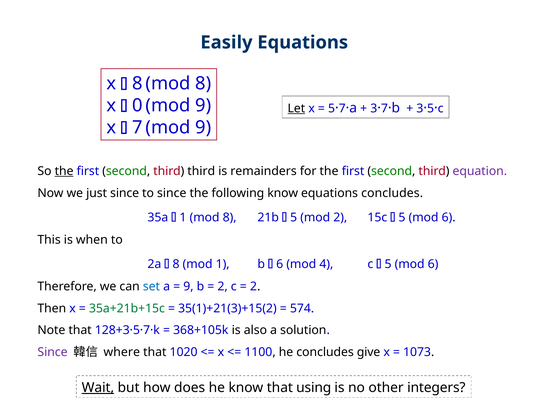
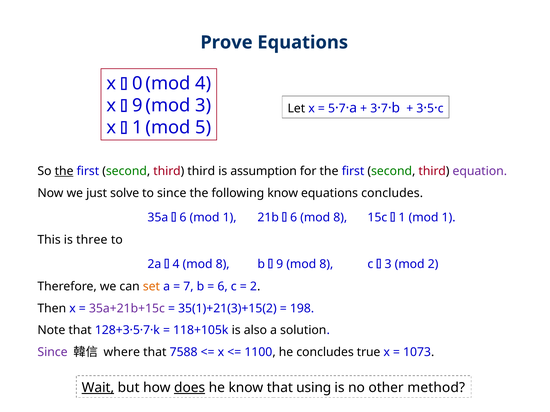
Easily: Easily -> Prove (227, 42)
8: 8 -> 0 (138, 84)
8: 8 -> 4 (203, 84)
0: 0 -> 9 (138, 106)
9: 9 -> 3 (203, 106)
Let underline: present -> none (296, 109)
7: 7 -> 1 (138, 128)
9: 9 -> 5 (203, 128)
remainders: remainders -> assumption (264, 171)
just since: since -> solve (125, 193)
1: 1 -> 6 (183, 218)
8: 8 -> 1 (230, 218)
5: 5 -> 6 (294, 218)
2: 2 -> 8 (340, 218)
5: 5 -> 1 (402, 218)
6: 6 -> 1 (449, 218)
when: when -> three (92, 240)
8: 8 -> 4 (176, 264)
1: 1 -> 8 (223, 264)
6: 6 -> 9 (280, 264)
4: 4 -> 8 (326, 264)
5: 5 -> 3 (388, 264)
6: 6 -> 2 (433, 264)
set colour: blue -> orange (151, 287)
9: 9 -> 7 (188, 287)
2: 2 -> 6 (223, 287)
35a+21b+15c colour: green -> purple (127, 309)
574: 574 -> 198 (302, 309)
368+105k: 368+105k -> 118+105k (201, 331)
1020: 1020 -> 7588 (184, 353)
give: give -> true (369, 353)
does underline: none -> present (190, 388)
integers: integers -> method (436, 388)
